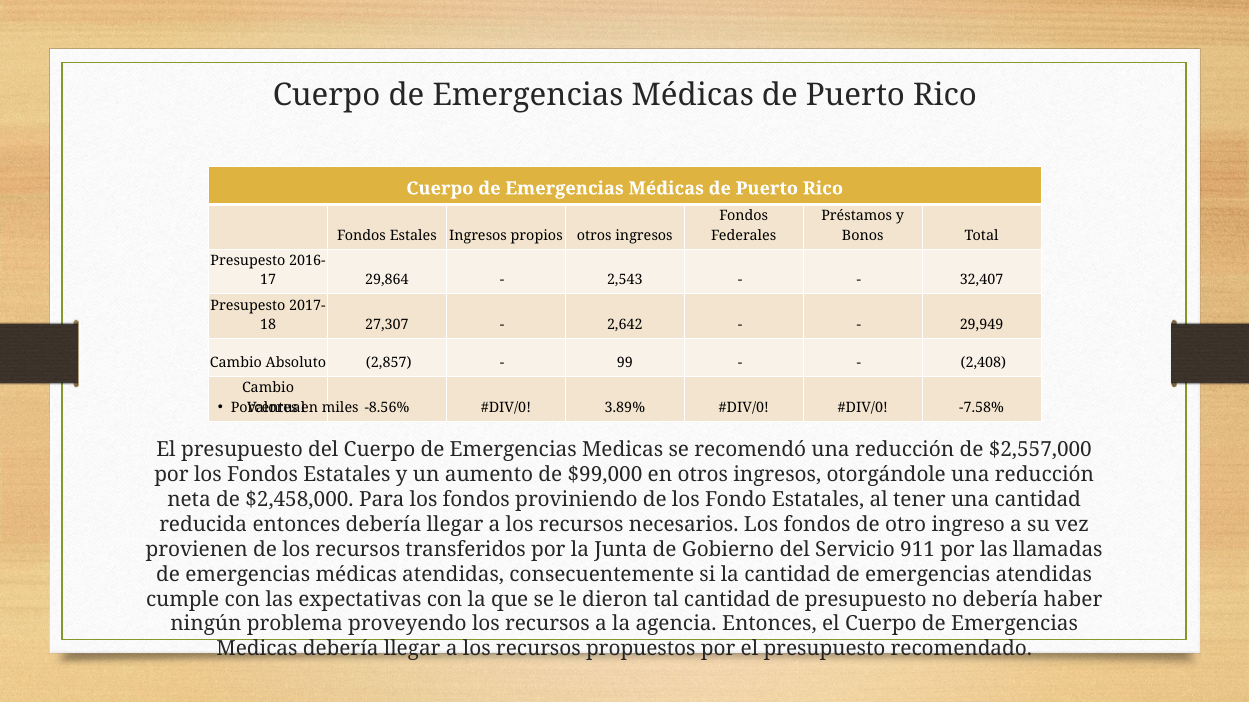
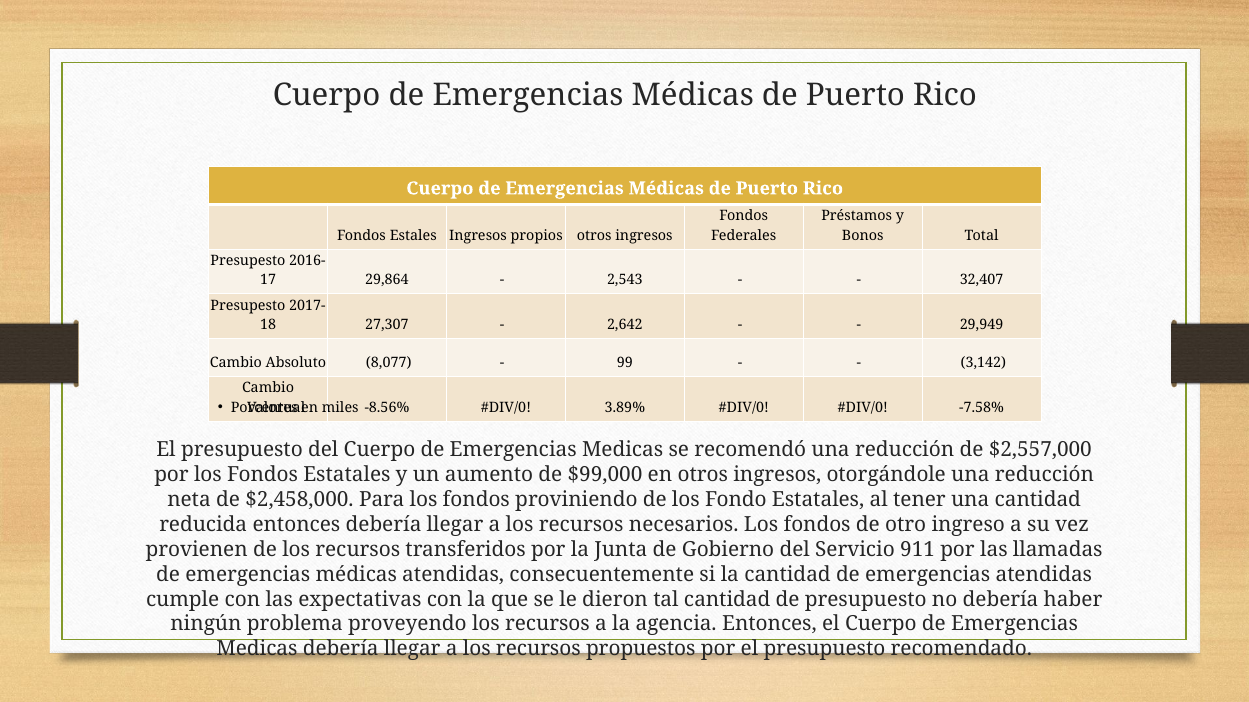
2,857: 2,857 -> 8,077 (389, 363)
2,408: 2,408 -> 3,142 (983, 363)
